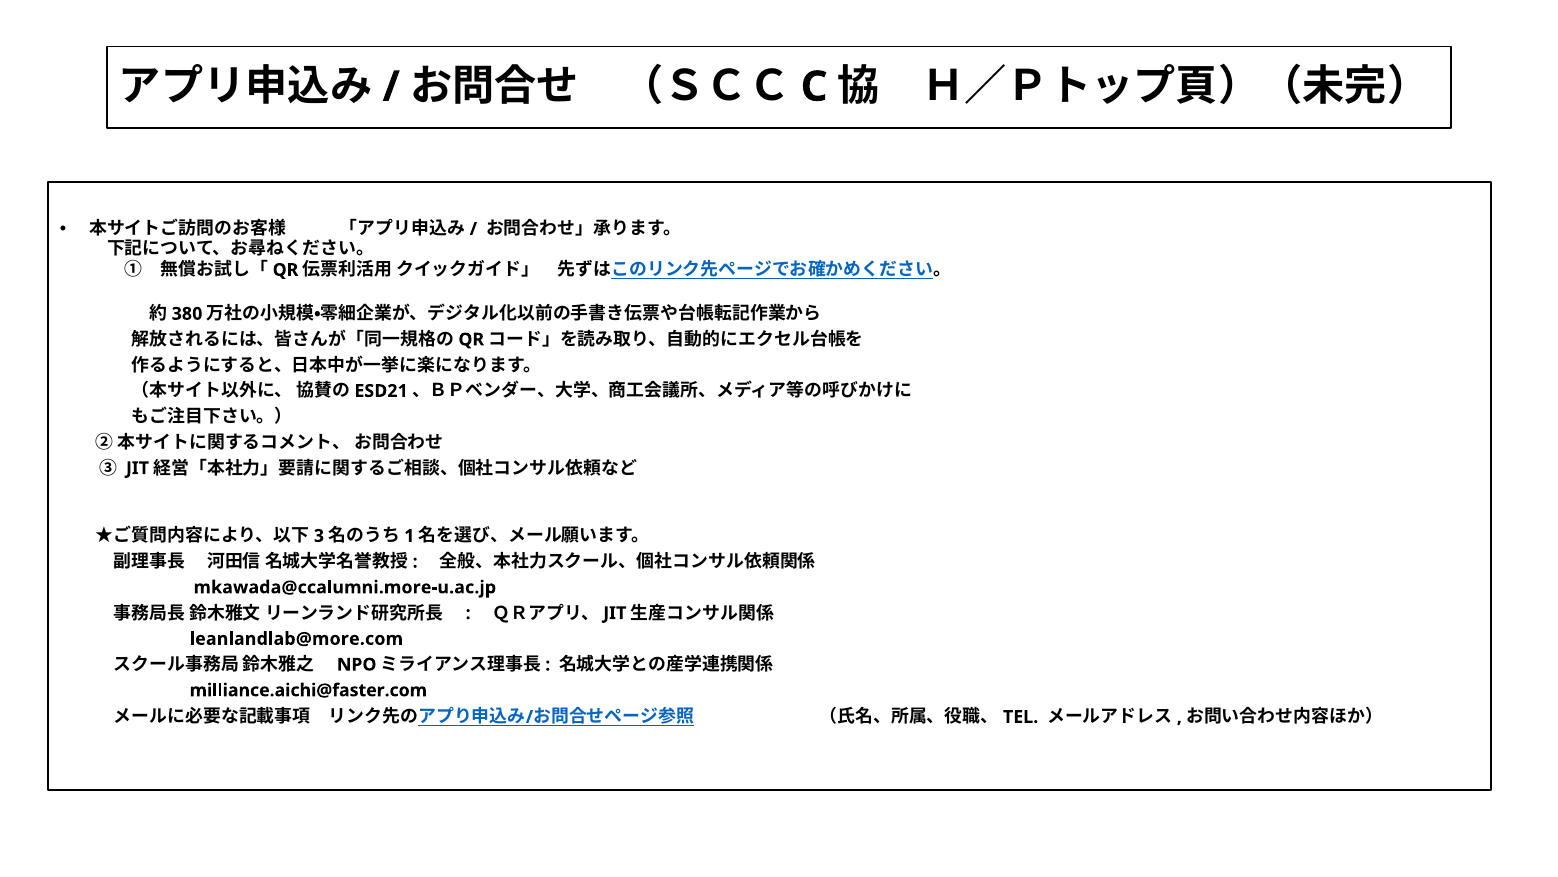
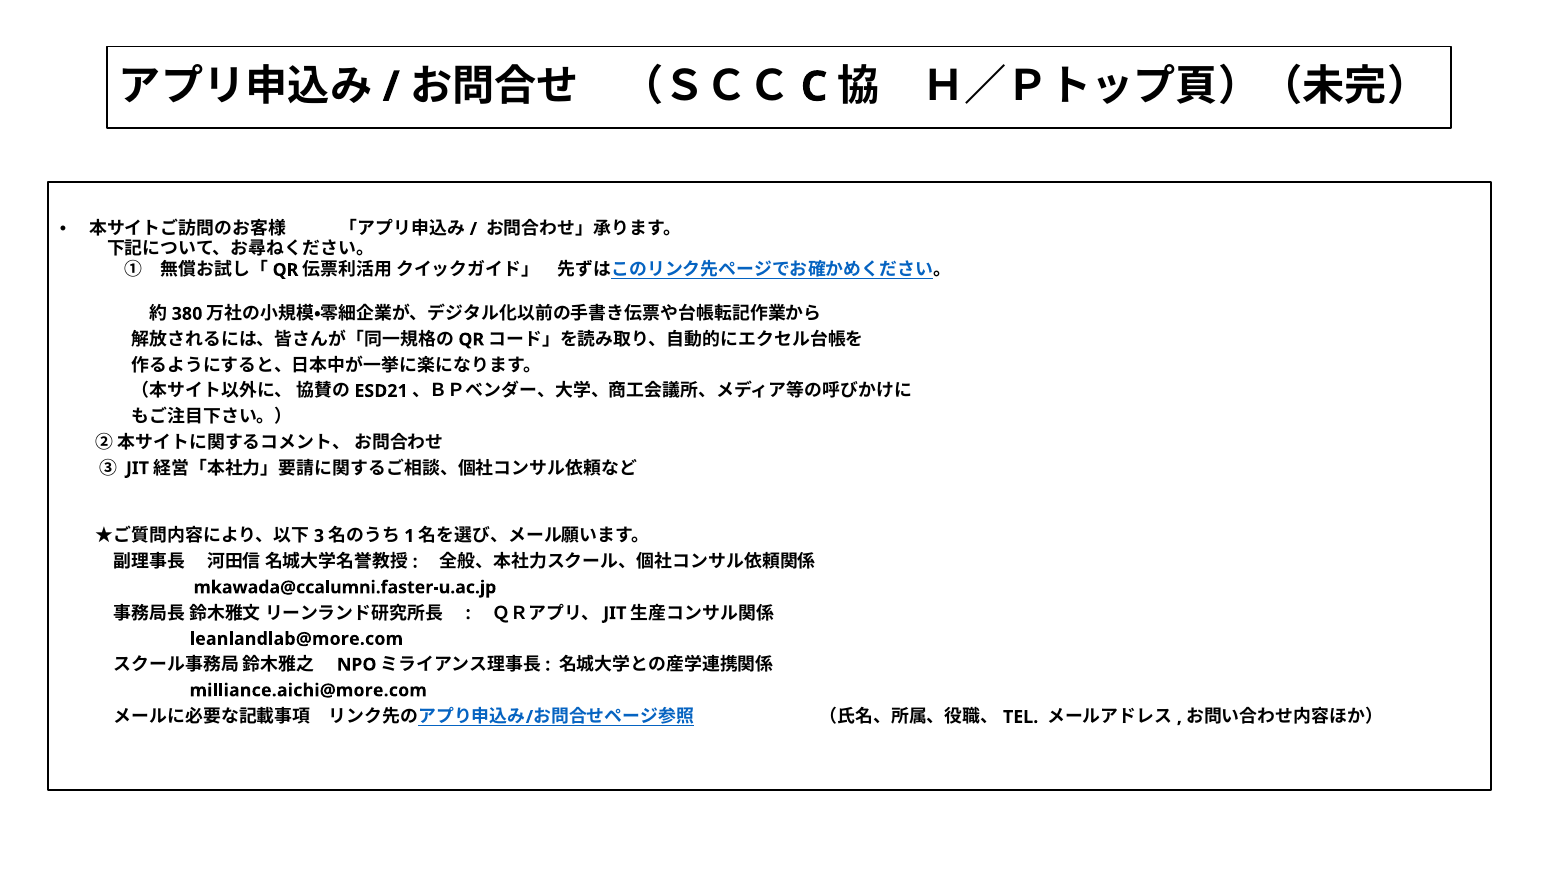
mkawada@ccalumni.more-u.ac.jp: mkawada@ccalumni.more-u.ac.jp -> mkawada@ccalumni.faster-u.ac.jp (345, 587)
milliance.aichi@faster.com: milliance.aichi@faster.com -> milliance.aichi@more.com (308, 690)
